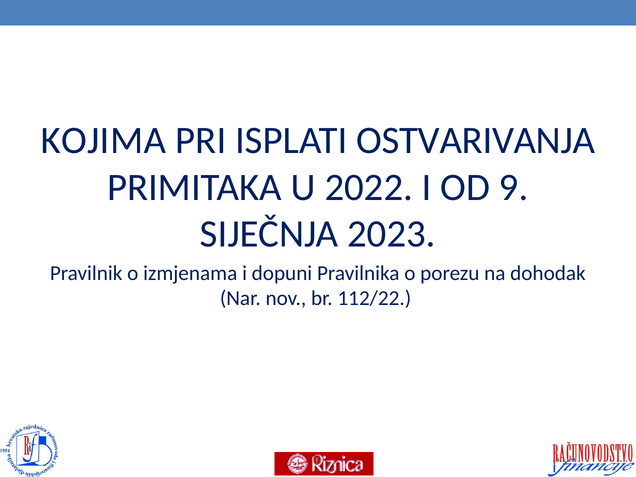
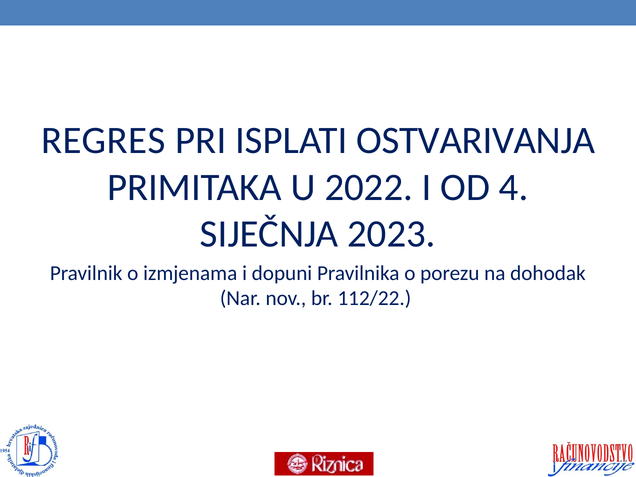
KOJIMA: KOJIMA -> REGRES (103, 141)
9: 9 -> 4 (514, 187)
